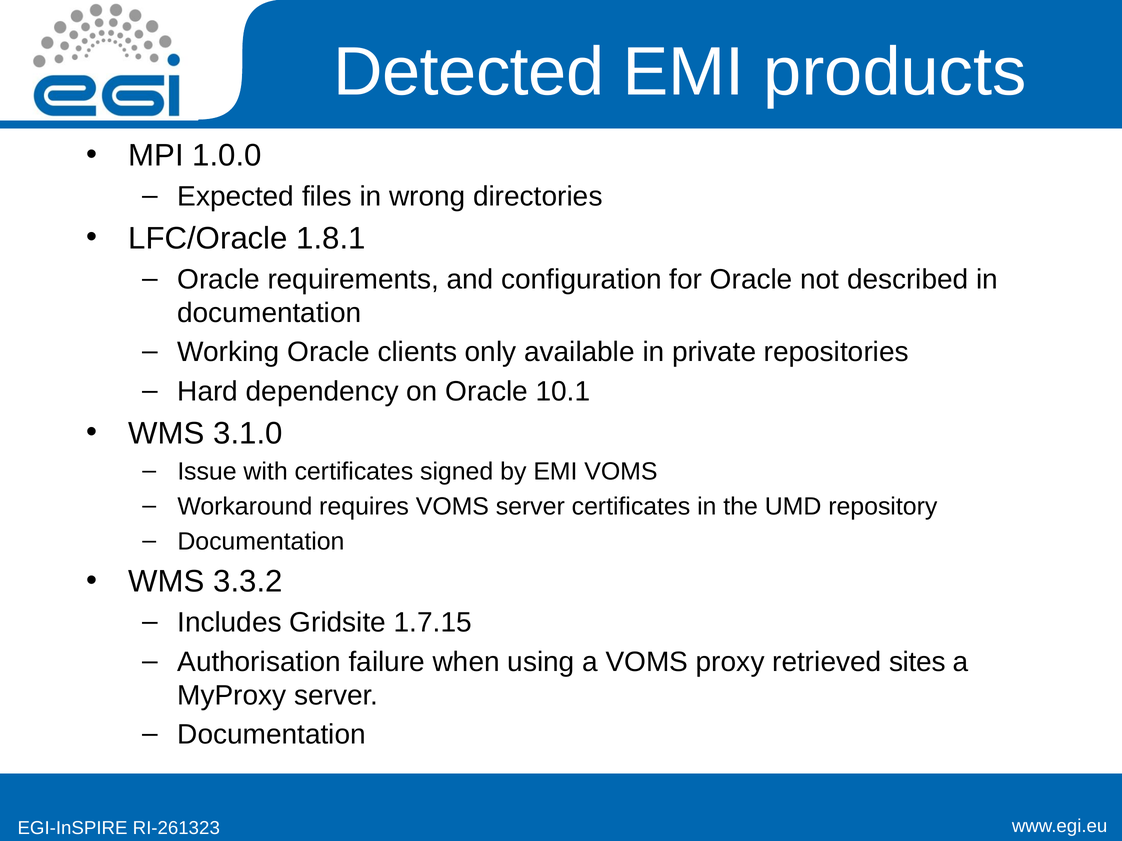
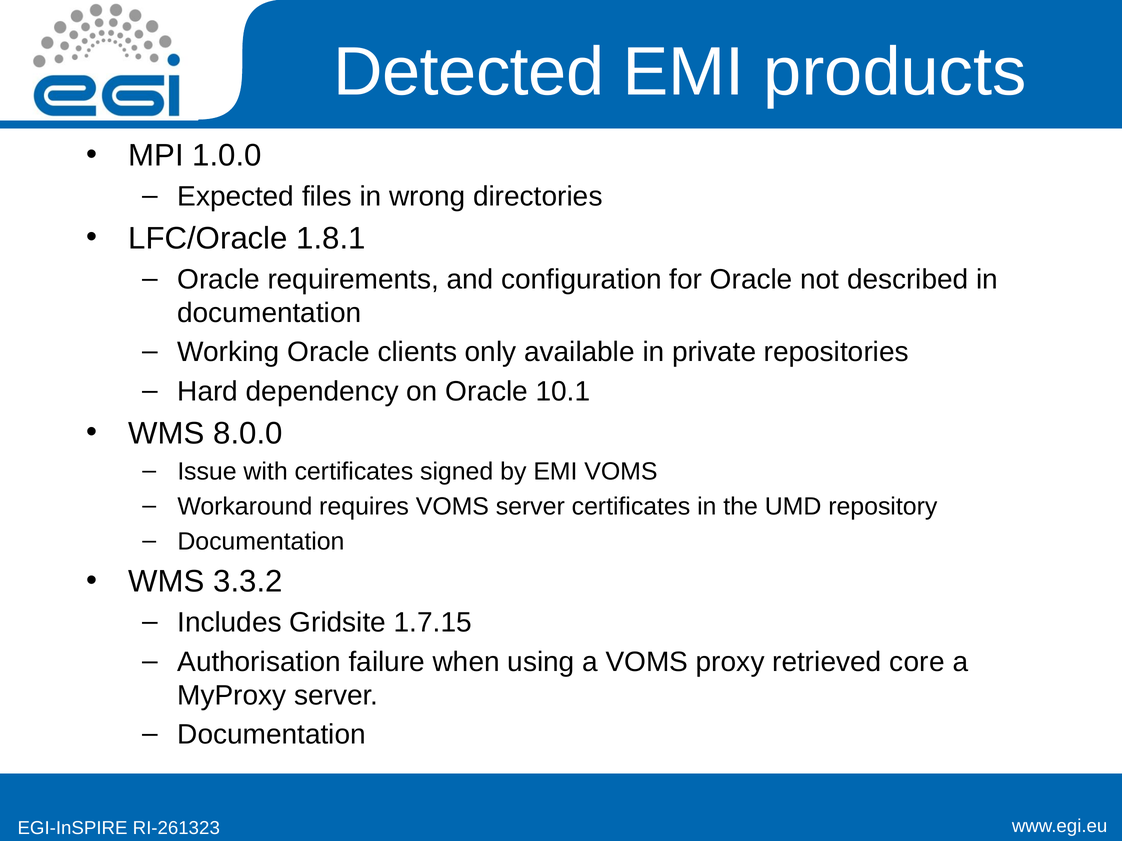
3.1.0: 3.1.0 -> 8.0.0 (248, 434)
sites: sites -> core (917, 662)
